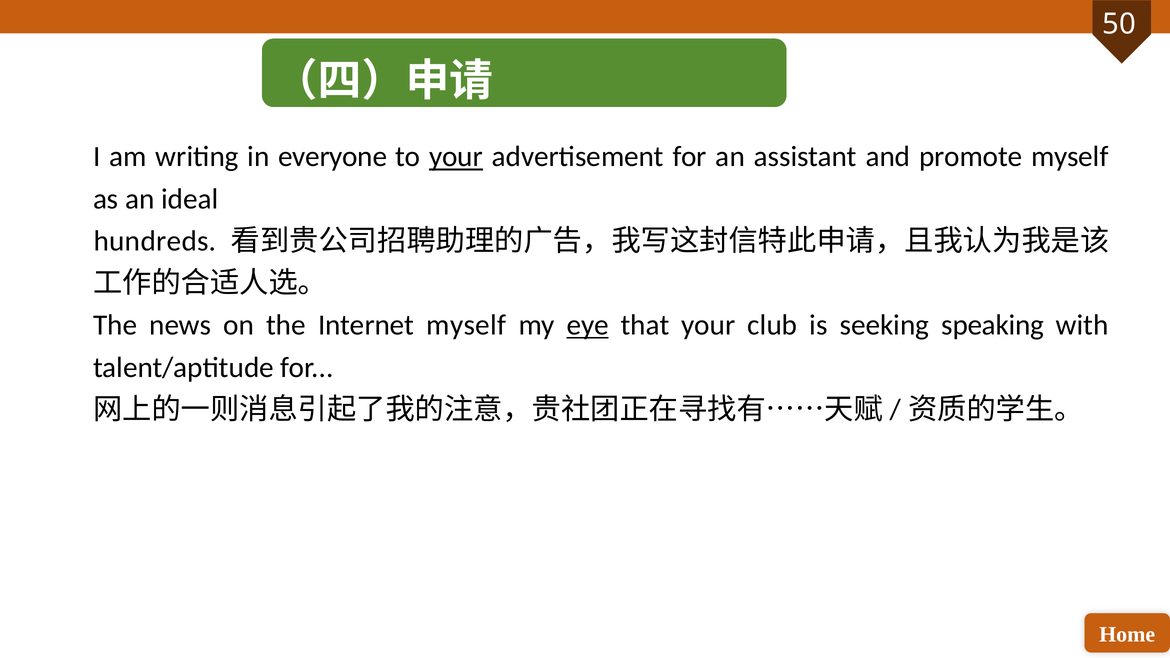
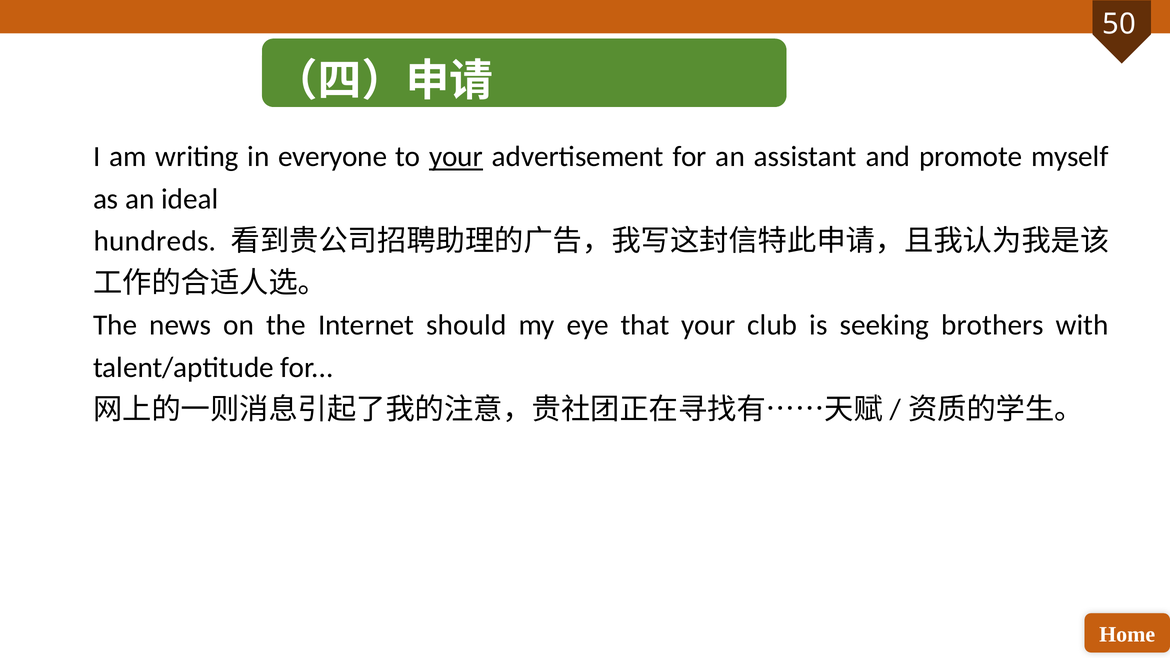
Internet myself: myself -> should (466, 325)
eye underline: present -> none (588, 325)
speaking: speaking -> brothers (993, 325)
